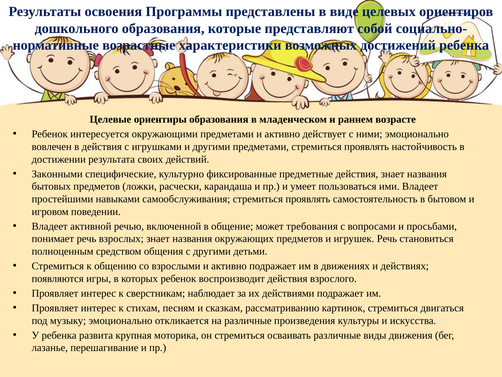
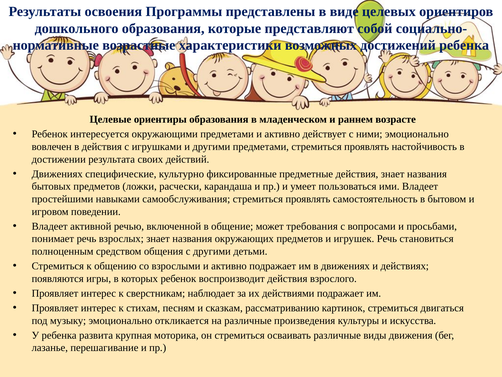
Законными: Законными -> Движениях (57, 174)
